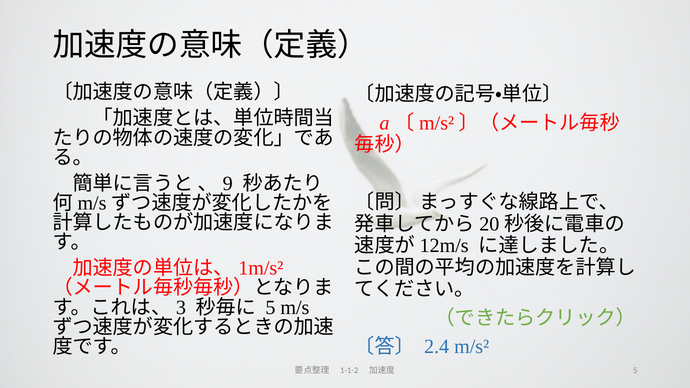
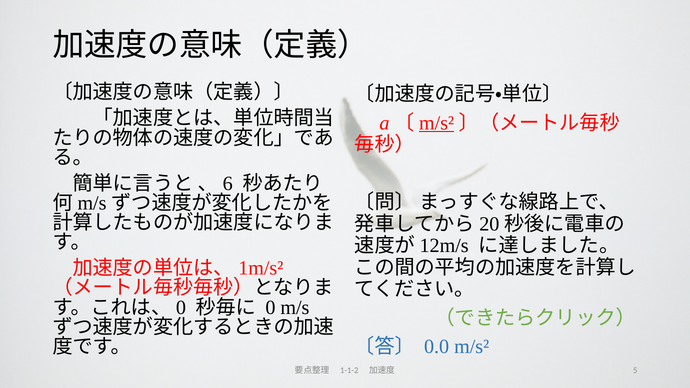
m/s² underline: none -> present (437, 123)
9: 9 -> 6 (228, 184)
3: 3 -> 0 (181, 308)
5: 5 -> 0 (270, 308)
2.4: 2.4 -> 0.0 (437, 347)
